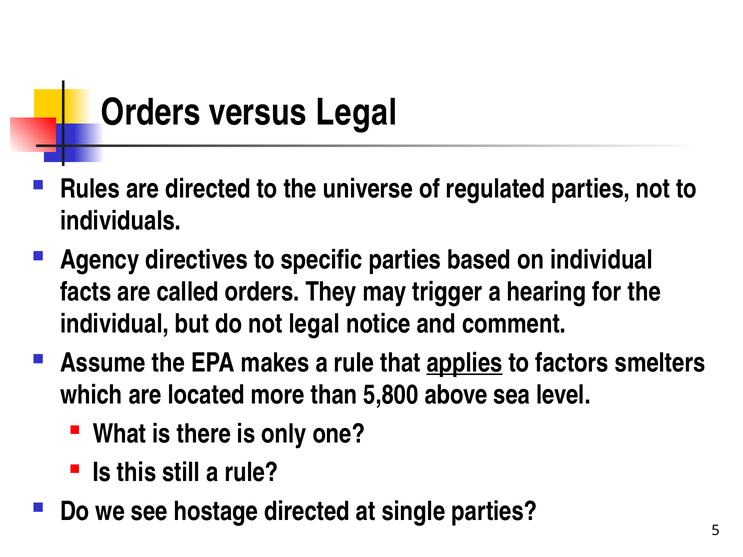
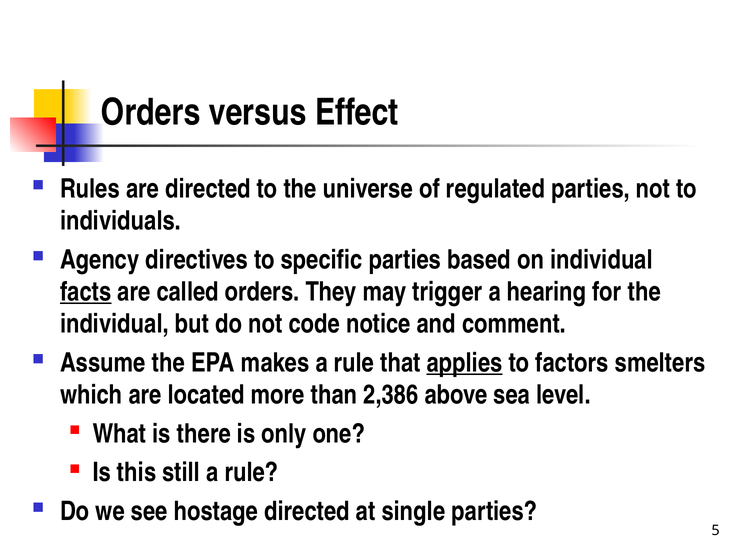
versus Legal: Legal -> Effect (357, 113)
facts underline: none -> present (86, 292)
not legal: legal -> code (314, 324)
5,800: 5,800 -> 2,386 (391, 395)
